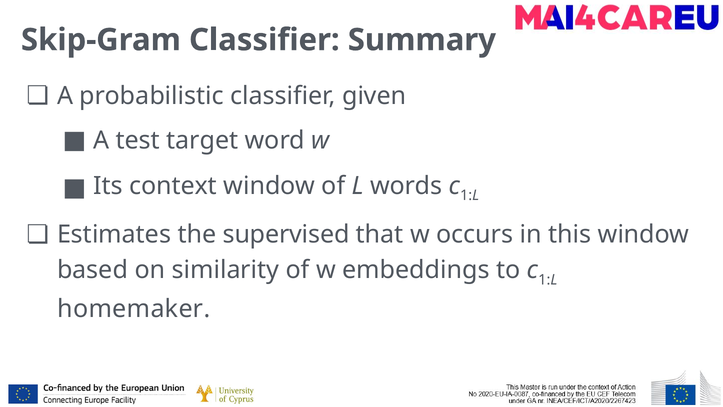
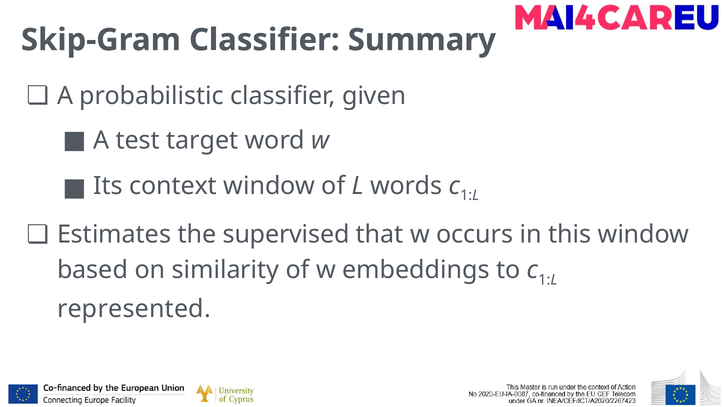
homemaker: homemaker -> represented (134, 309)
